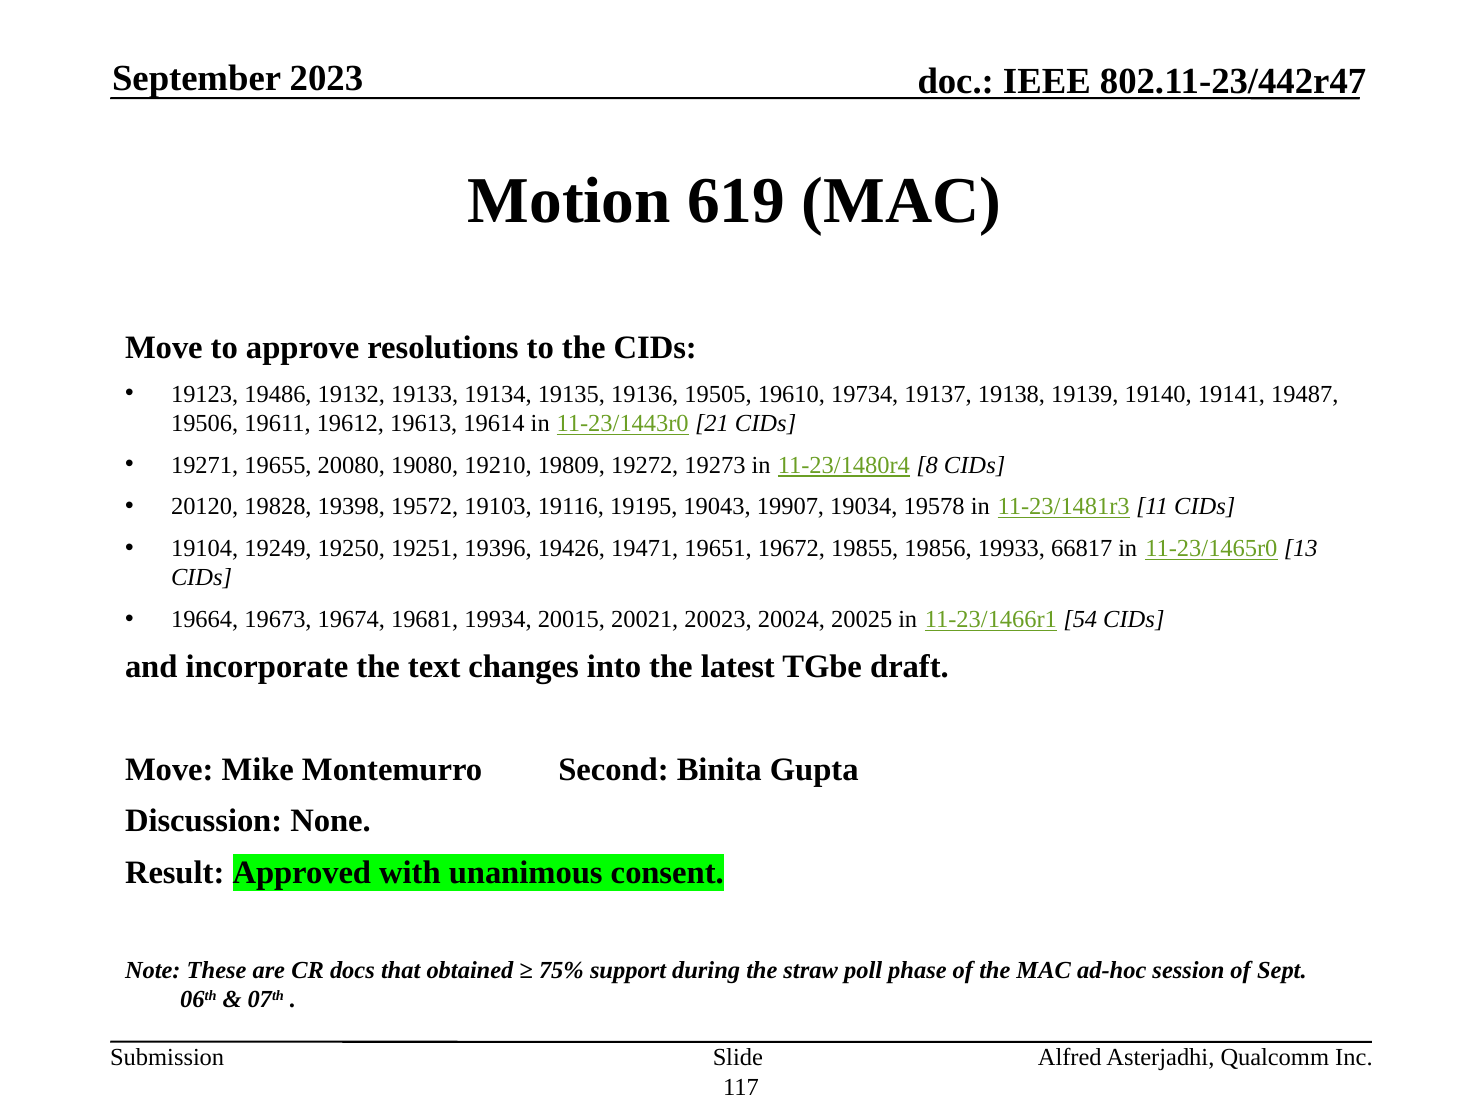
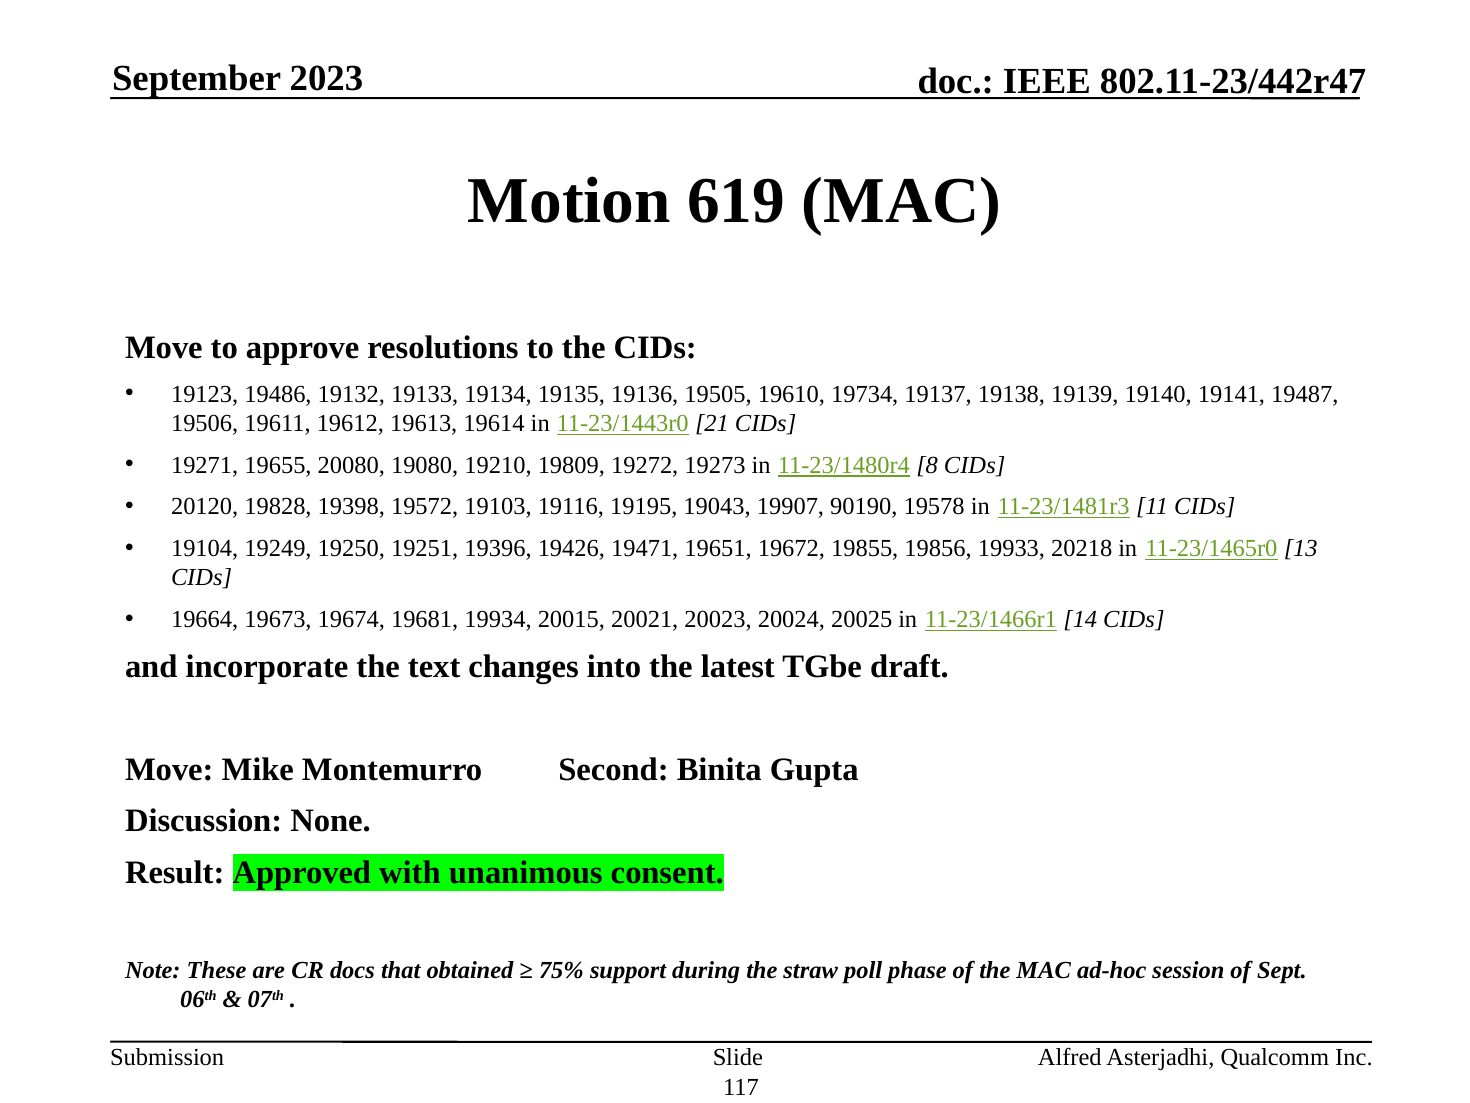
19034: 19034 -> 90190 (864, 506)
66817: 66817 -> 20218 (1082, 548)
54: 54 -> 14 (1080, 619)
